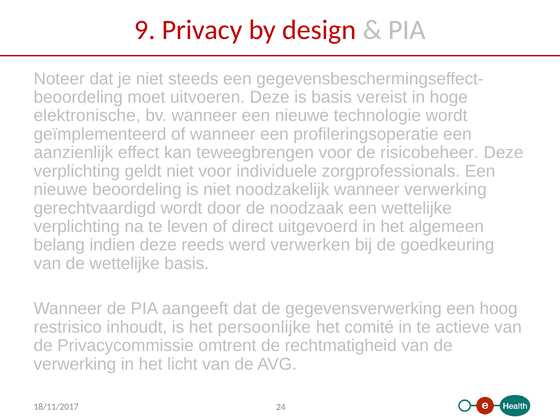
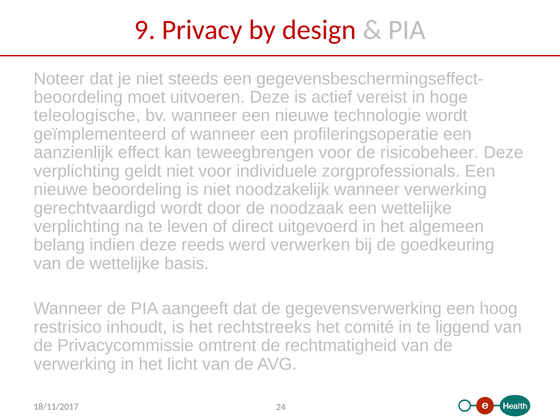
is basis: basis -> actief (332, 97)
elektronische: elektronische -> teleologische (87, 116)
persoonlijke: persoonlijke -> rechtstreeks (264, 327)
actieve: actieve -> liggend (463, 327)
